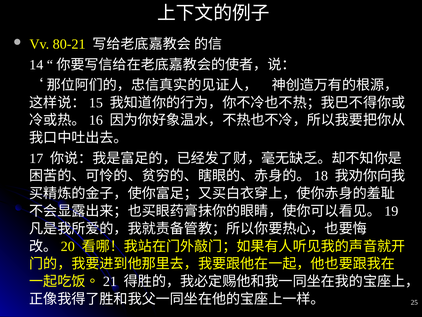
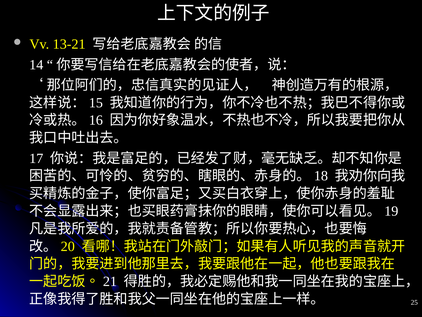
80-21: 80-21 -> 13-21 (69, 44)
